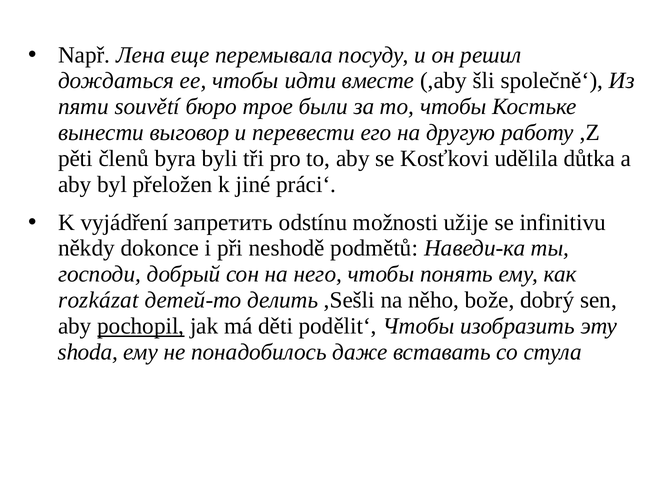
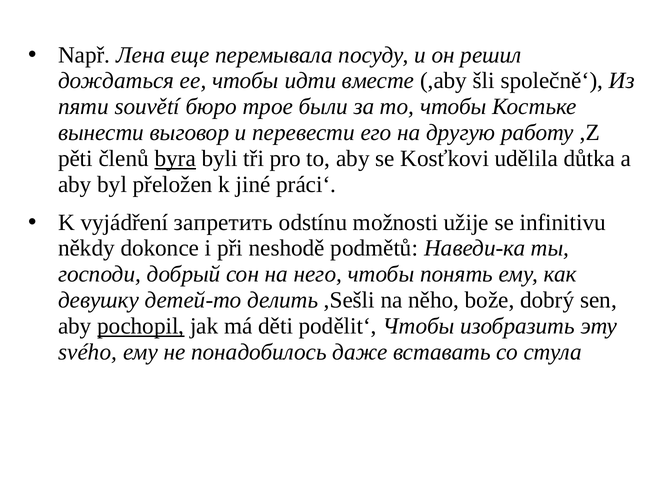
byra underline: none -> present (175, 159)
rozkázat: rozkázat -> девушку (99, 300)
shoda: shoda -> svého (88, 352)
